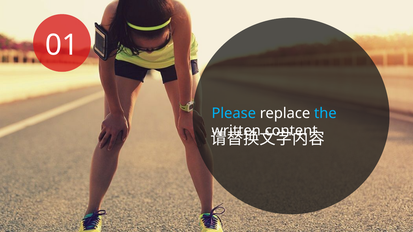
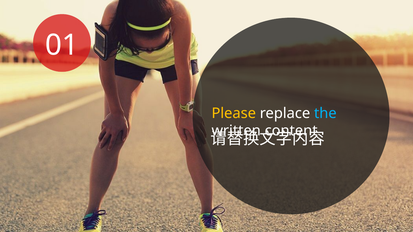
Please colour: light blue -> yellow (234, 113)
